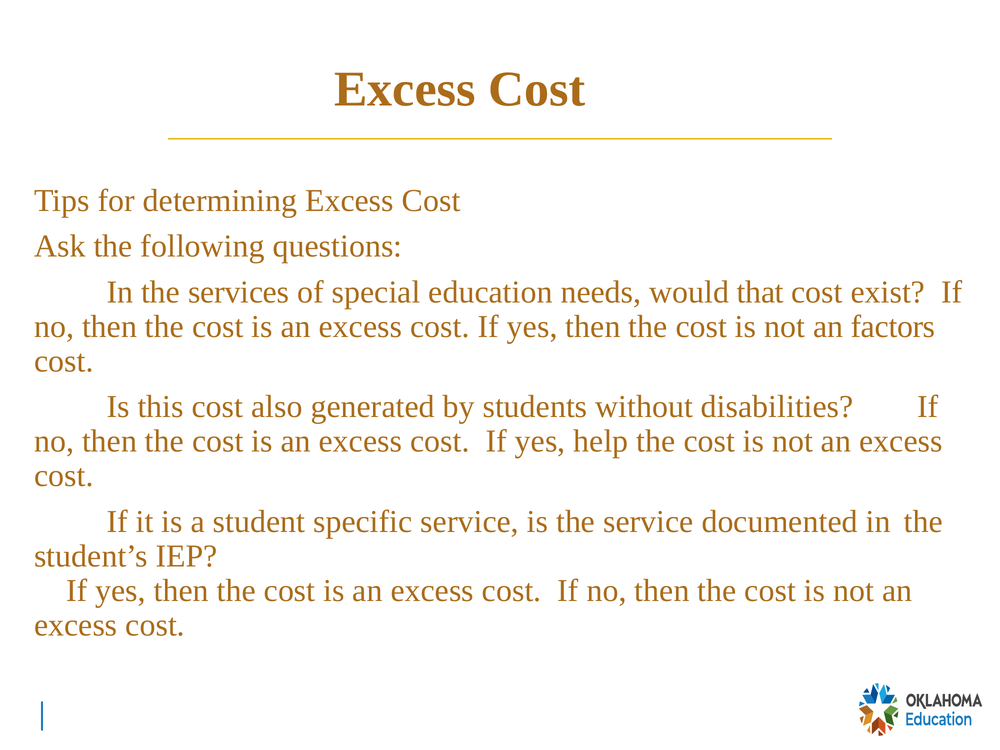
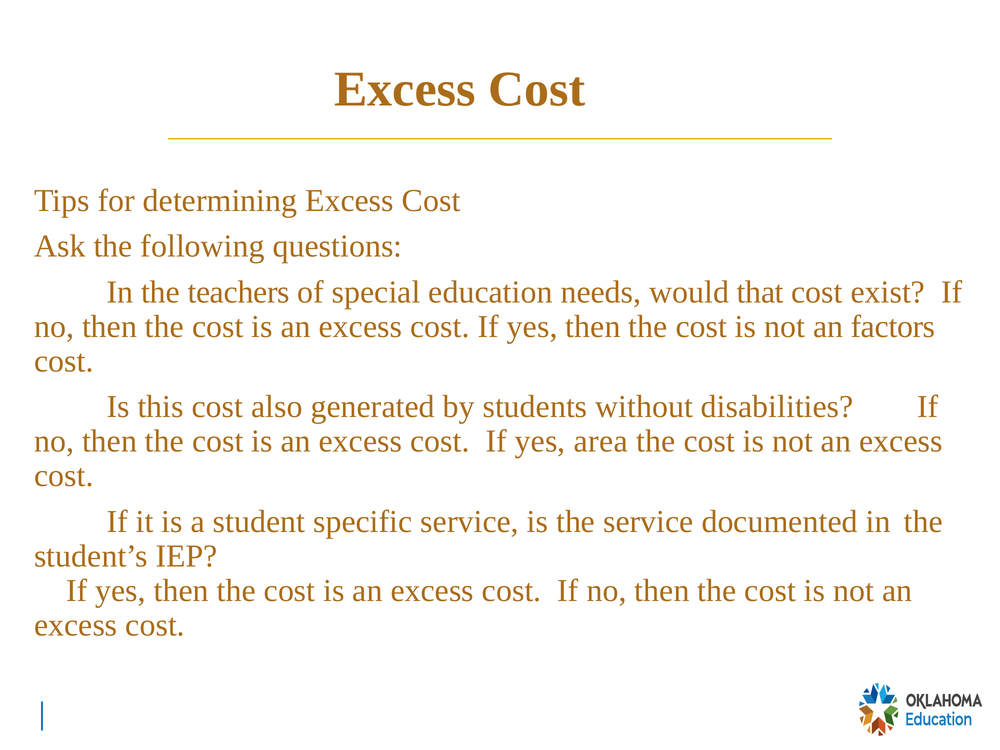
services: services -> teachers (239, 292)
help: help -> area (601, 441)
